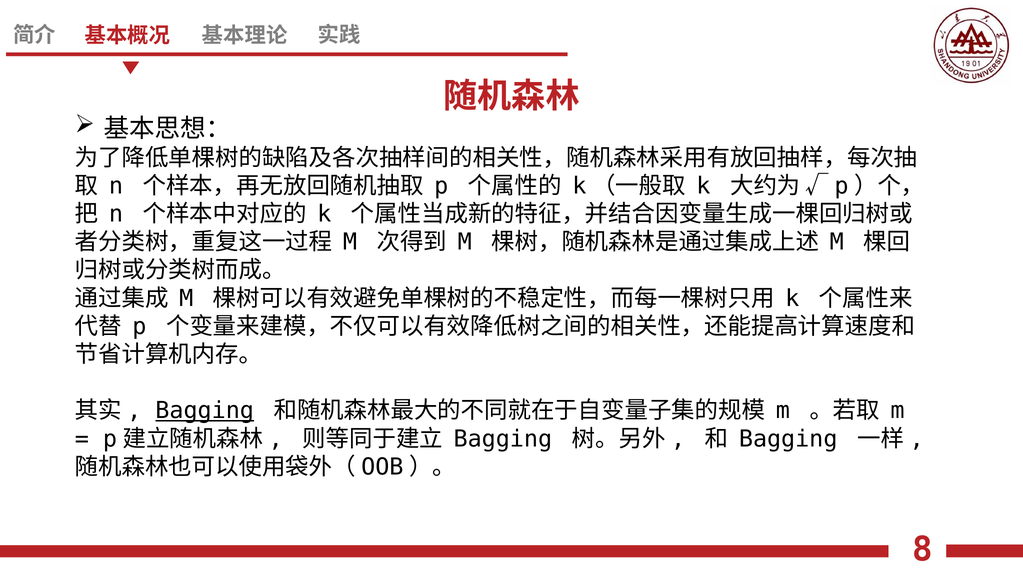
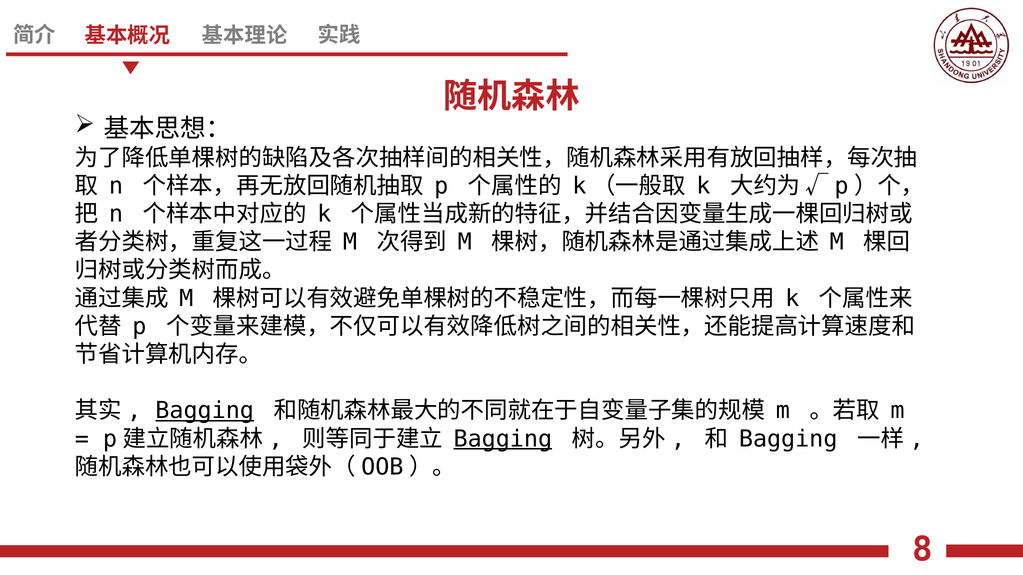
Bagging underline: none -> present (503, 439)
